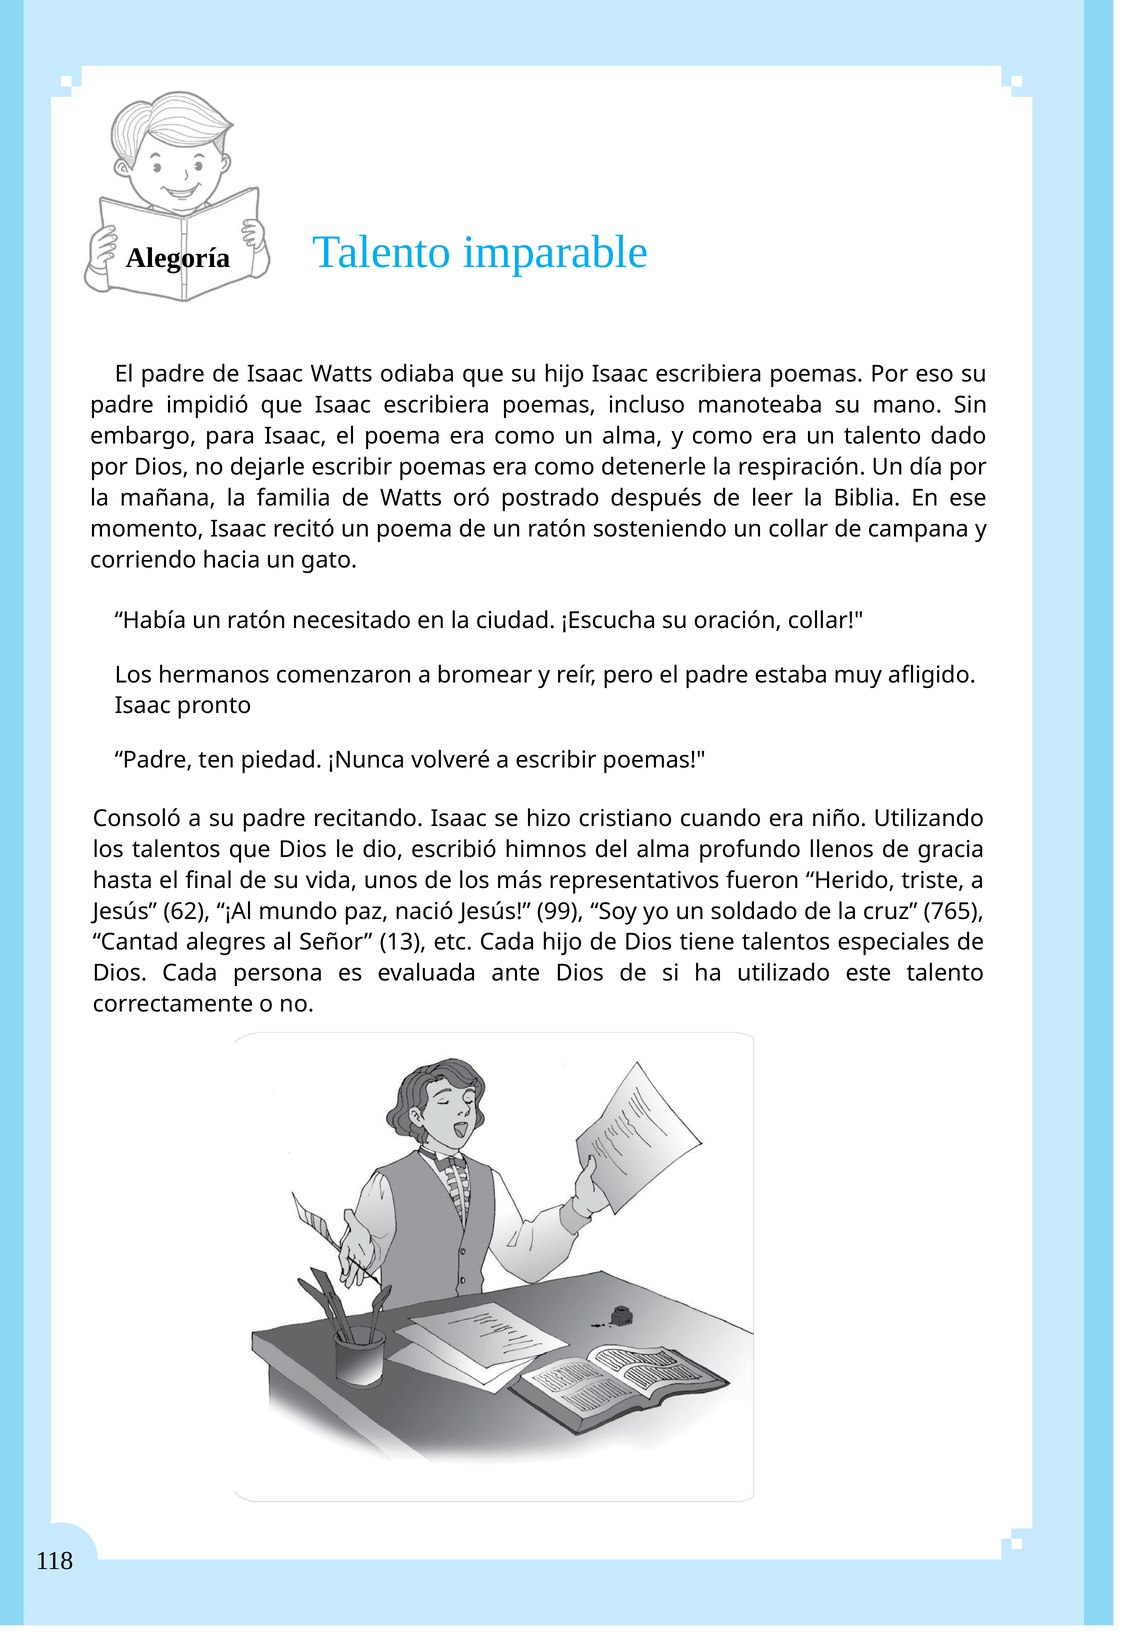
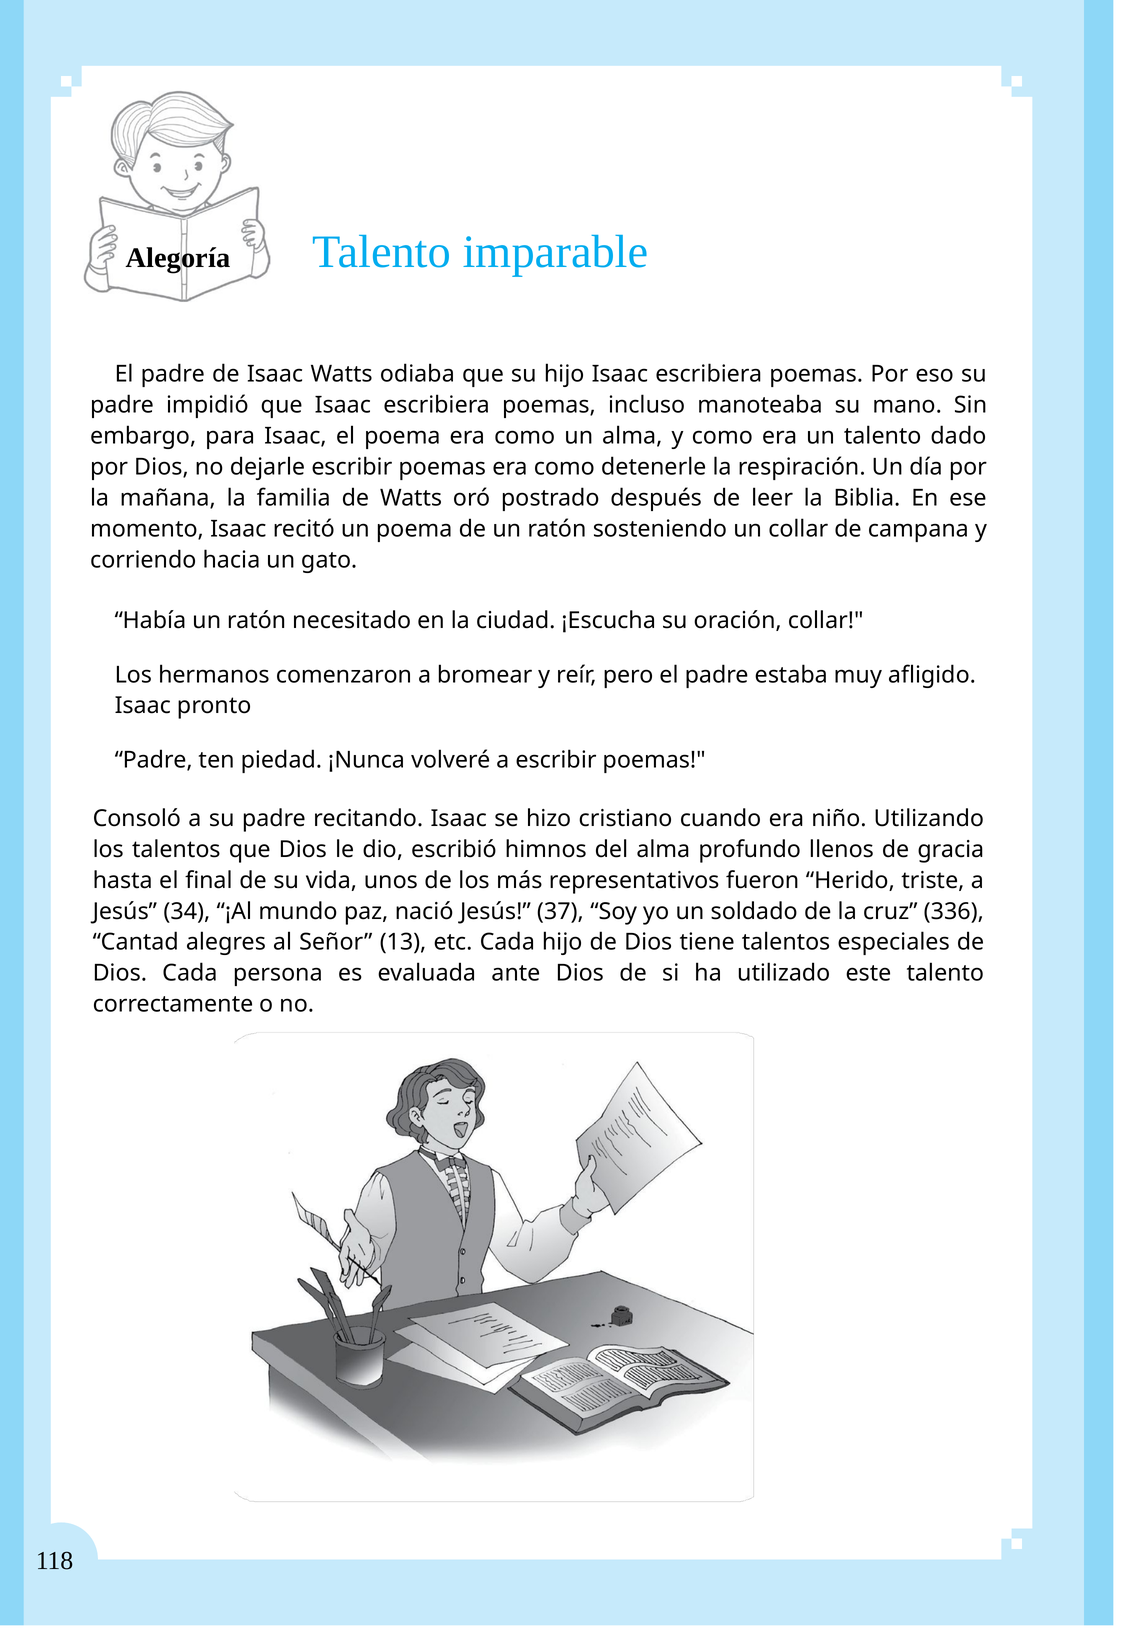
62: 62 -> 34 (187, 912)
99: 99 -> 37 (560, 912)
765: 765 -> 336 (954, 912)
